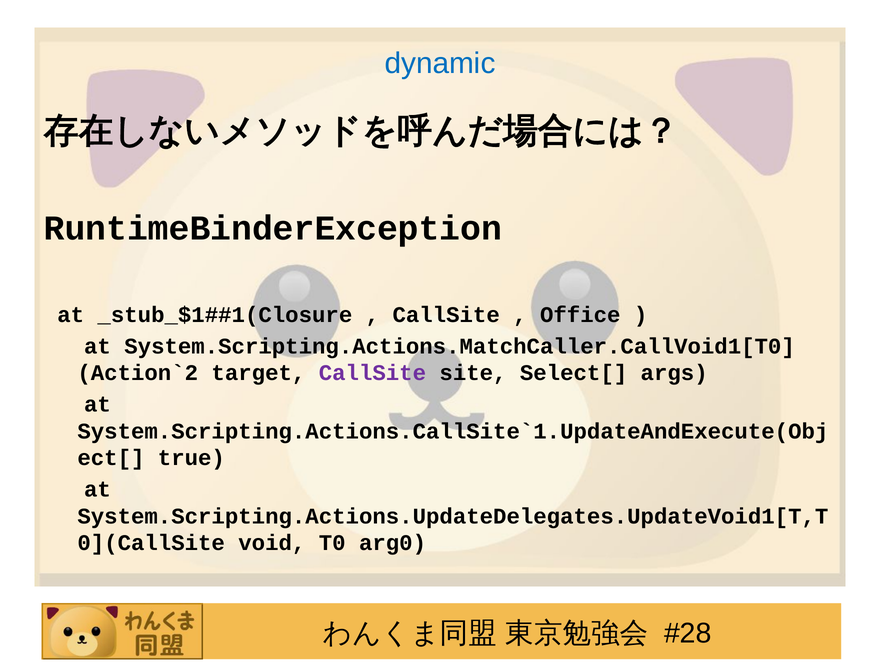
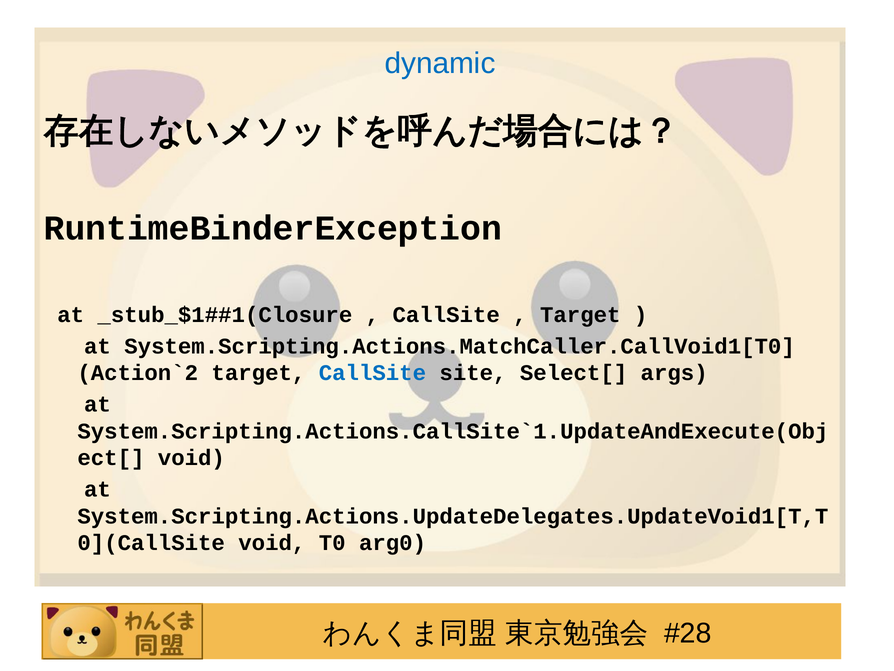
Office: Office -> Target (580, 315)
CallSite colour: purple -> blue (372, 373)
true: true -> void (191, 458)
